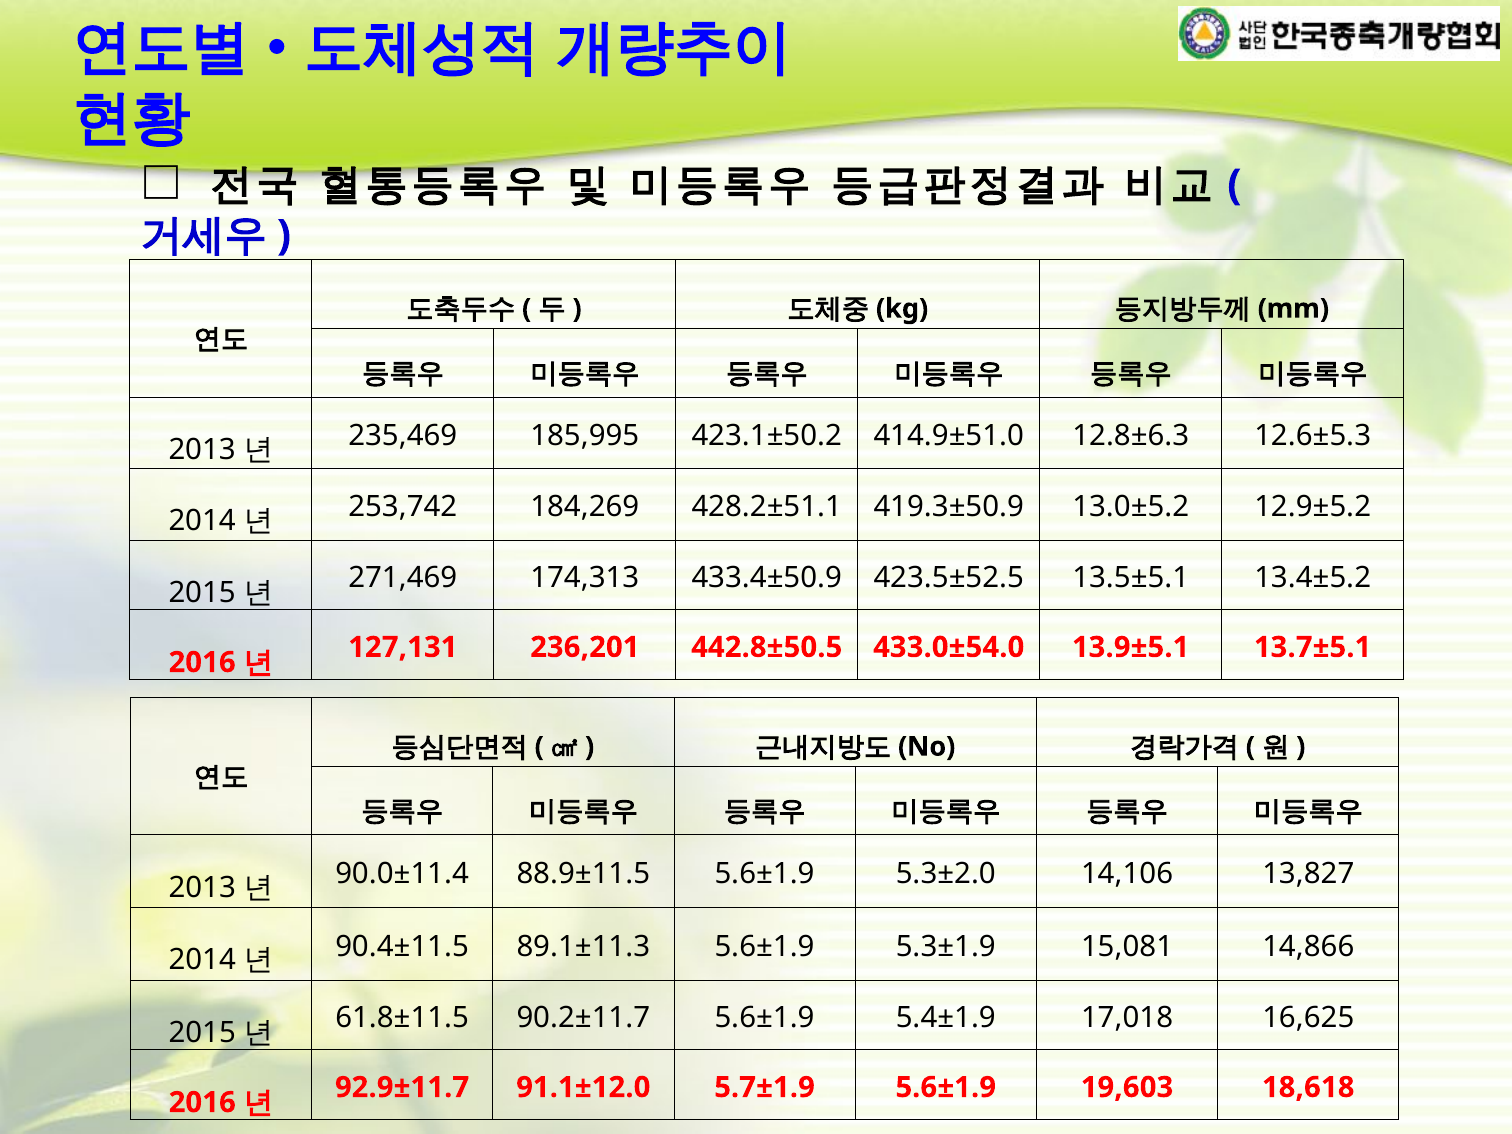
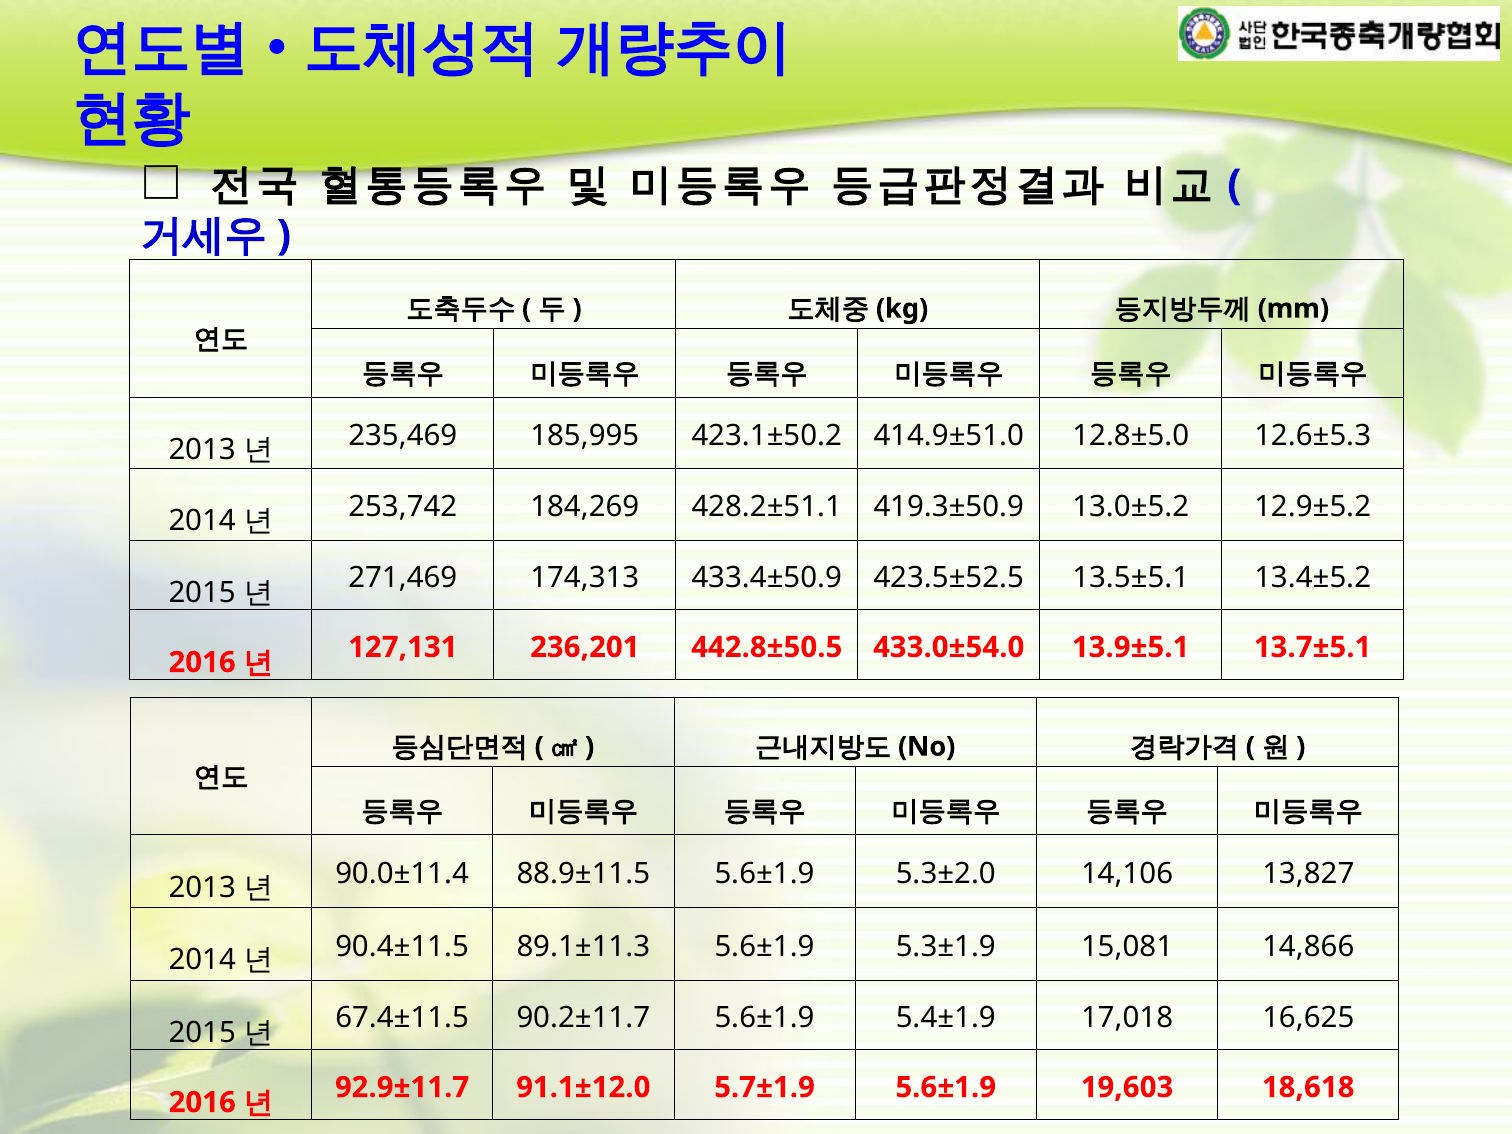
12.8±6.3: 12.8±6.3 -> 12.8±5.0 (1131, 436)
61.8±11.5: 61.8±11.5 -> 67.4±11.5 (402, 1018)
